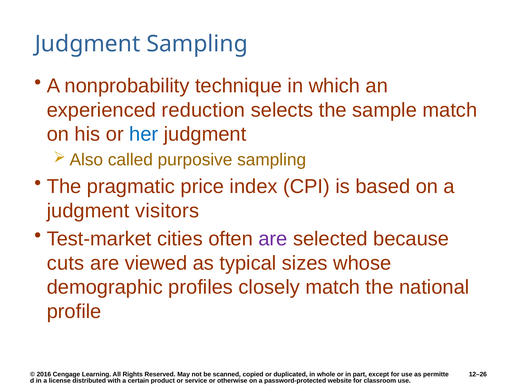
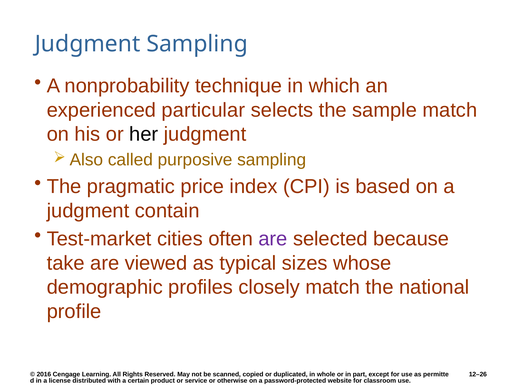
reduction: reduction -> particular (203, 110)
her colour: blue -> black (144, 134)
visitors: visitors -> contain (167, 211)
cuts: cuts -> take (66, 263)
